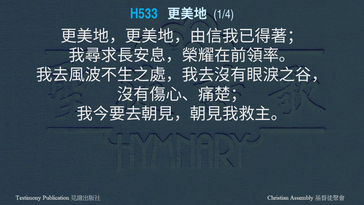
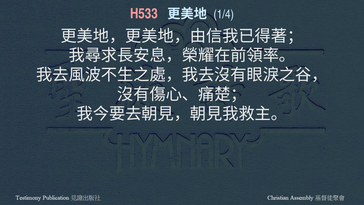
H533 colour: light blue -> pink (144, 14)
